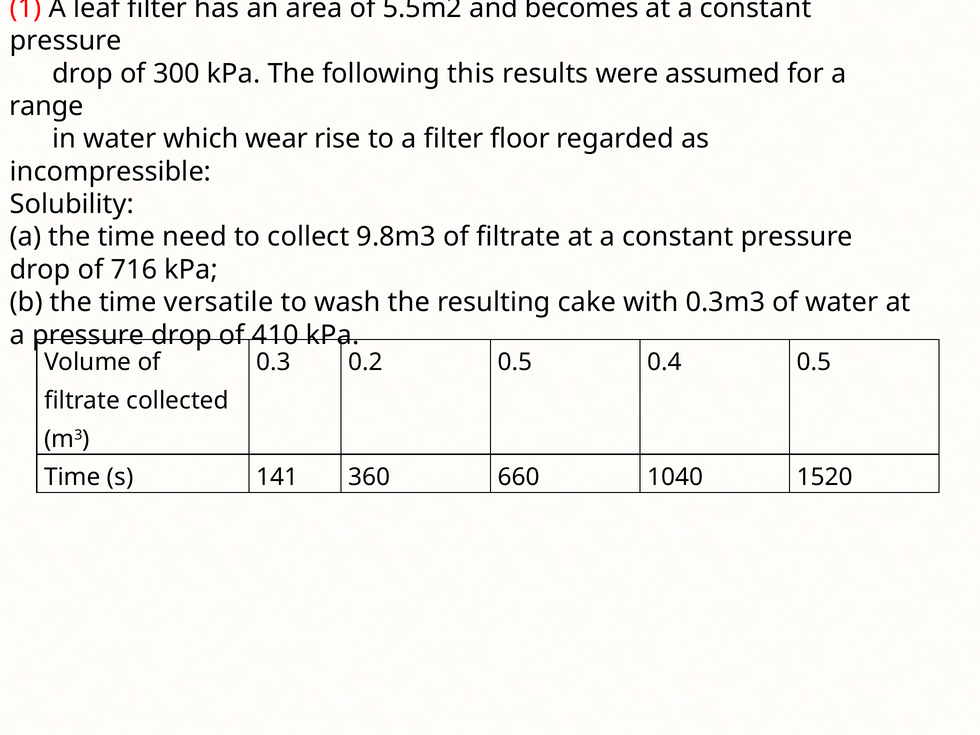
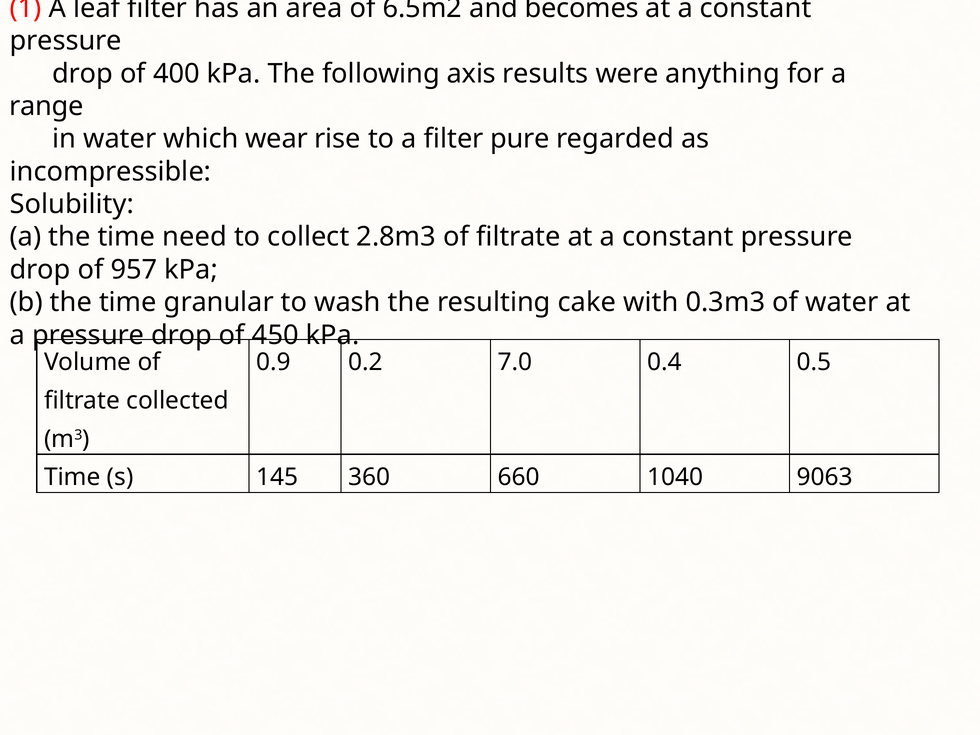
5.5m2: 5.5m2 -> 6.5m2 (422, 8)
300: 300 -> 400 (176, 74)
this: this -> axis (471, 74)
assumed: assumed -> anything (723, 74)
floor: floor -> pure (520, 139)
9.8m3: 9.8m3 -> 2.8m3 (396, 237)
716: 716 -> 957 (134, 270)
versatile: versatile -> granular (219, 302)
410: 410 -> 450 (275, 335)
0.3: 0.3 -> 0.9 (274, 362)
0.2 0.5: 0.5 -> 7.0 (515, 362)
141: 141 -> 145 (277, 477)
1520: 1520 -> 9063 (825, 477)
